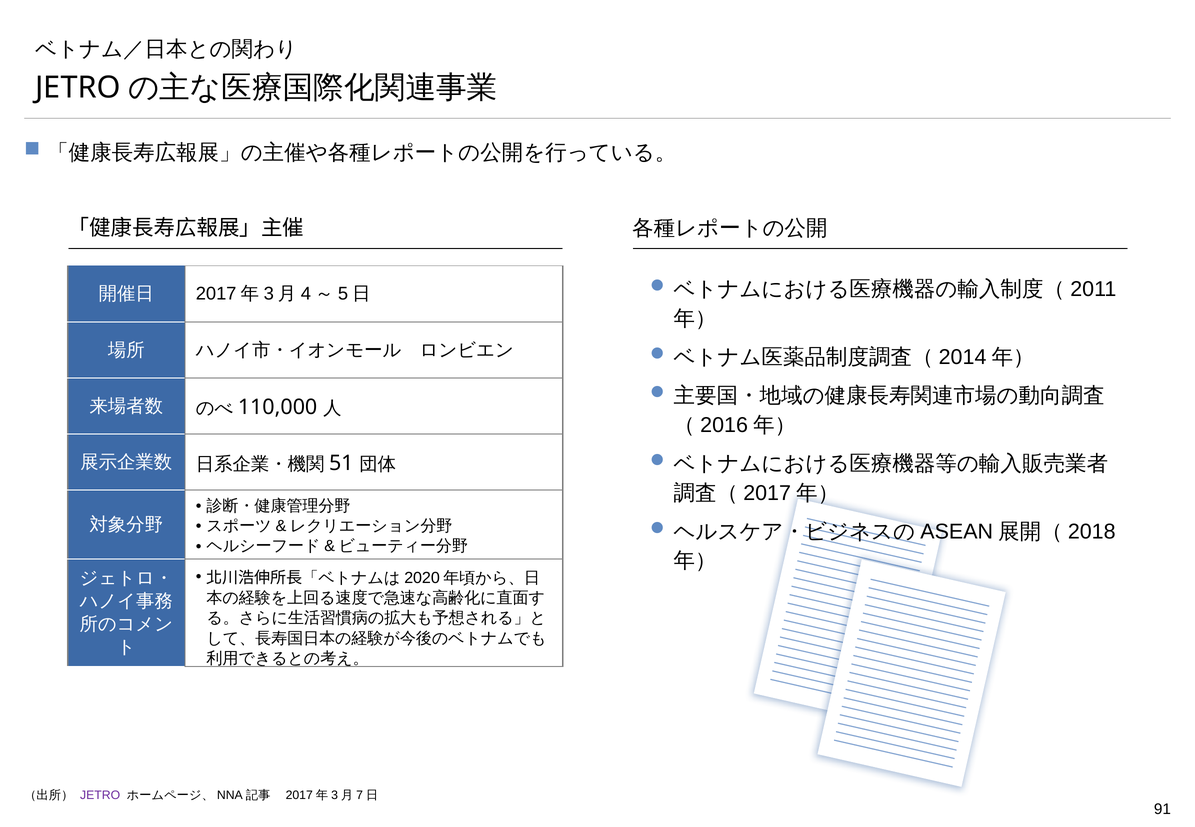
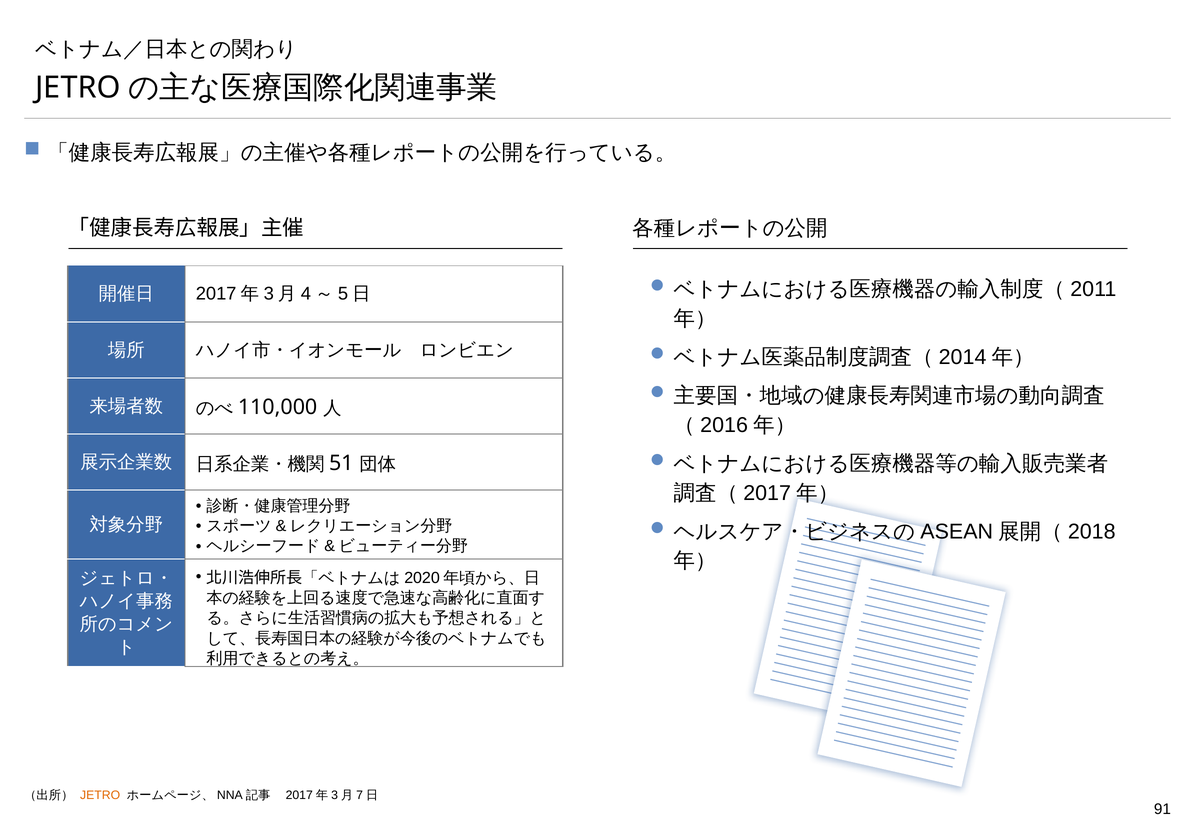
JETRO colour: purple -> orange (100, 795)
